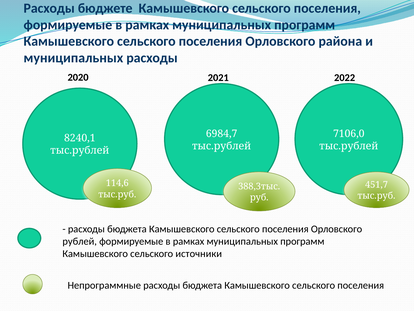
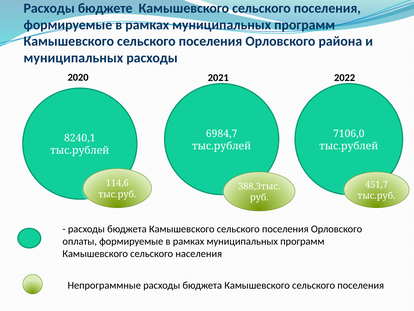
рублей: рублей -> оплаты (80, 241)
источники: источники -> населения (199, 253)
